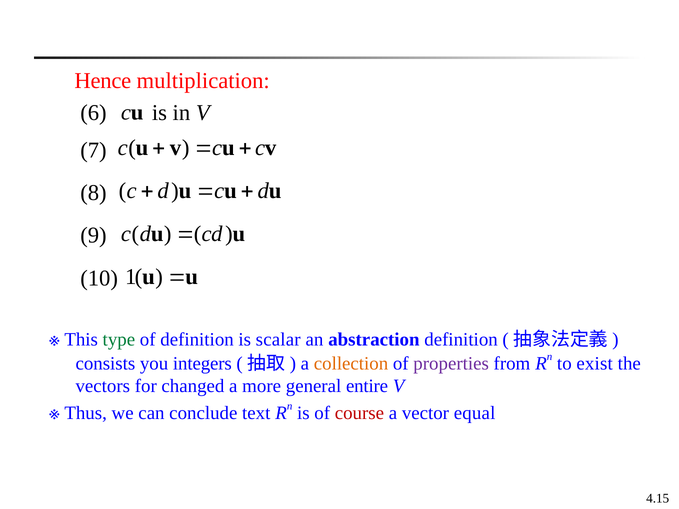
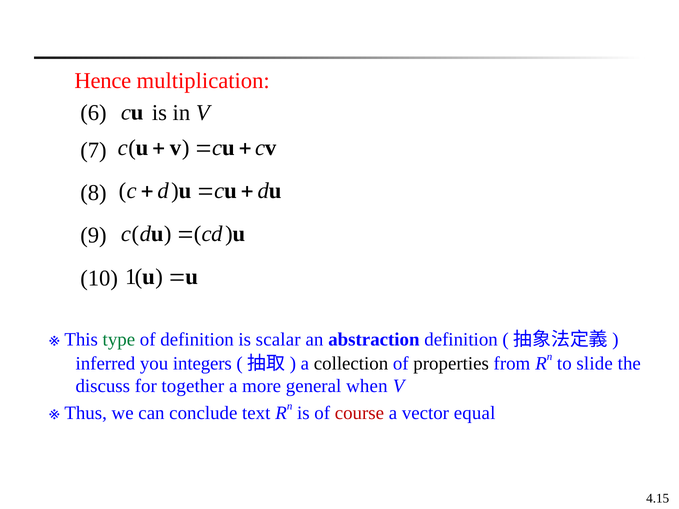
consists: consists -> inferred (105, 364)
collection colour: orange -> black (351, 364)
properties colour: purple -> black (451, 364)
exist: exist -> slide (595, 364)
vectors: vectors -> discuss (103, 386)
changed: changed -> together (193, 386)
entire: entire -> when (367, 386)
